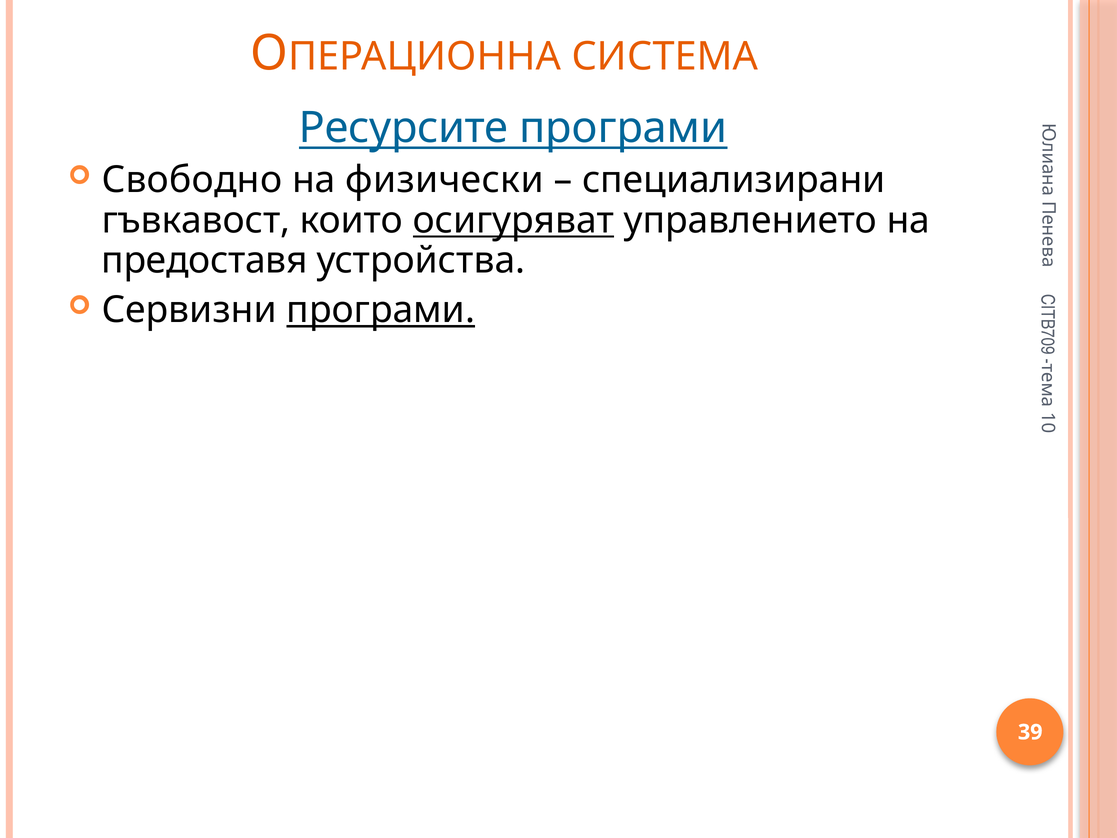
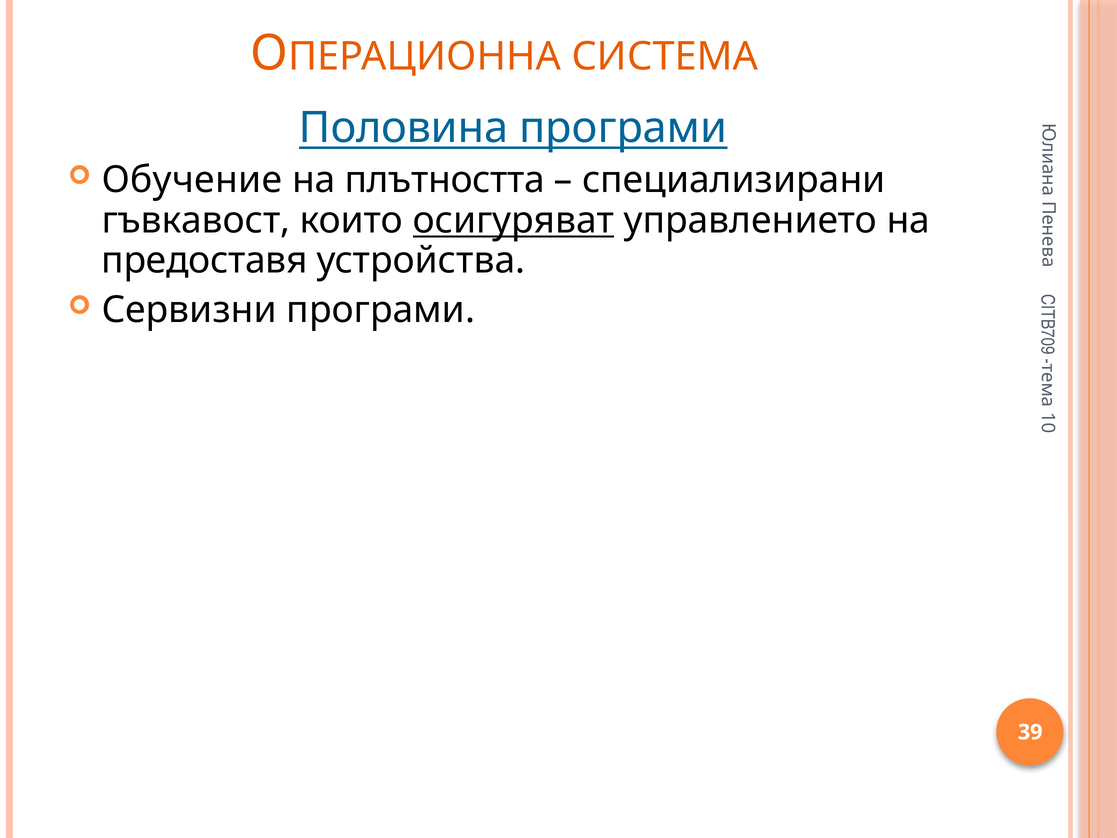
Ресурсите: Ресурсите -> Половина (404, 128)
Свободно: Свободно -> Обучение (192, 180)
физически: физически -> плътността (445, 180)
програми underline: present -> none (381, 310)
